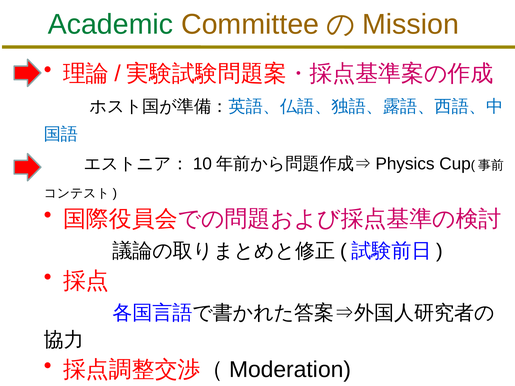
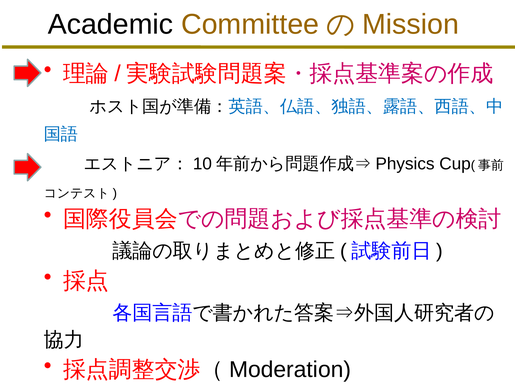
Academic colour: green -> black (110, 25)
